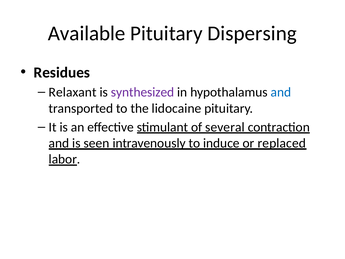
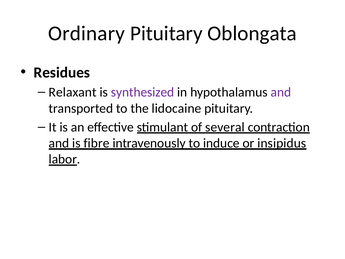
Available: Available -> Ordinary (86, 33)
Dispersing: Dispersing -> Oblongata (252, 33)
and colour: blue -> purple (281, 92)
seen: seen -> fibre (96, 143)
replaced: replaced -> insipidus (282, 143)
